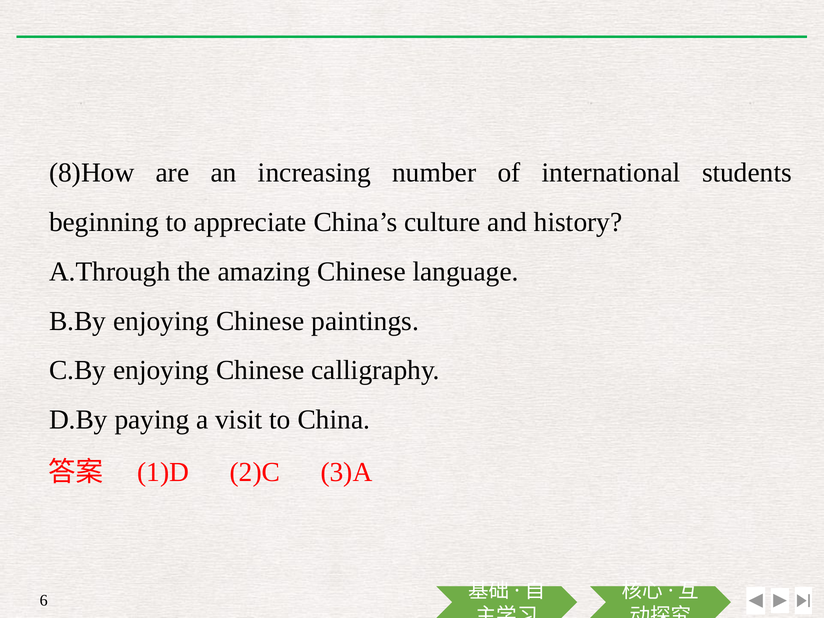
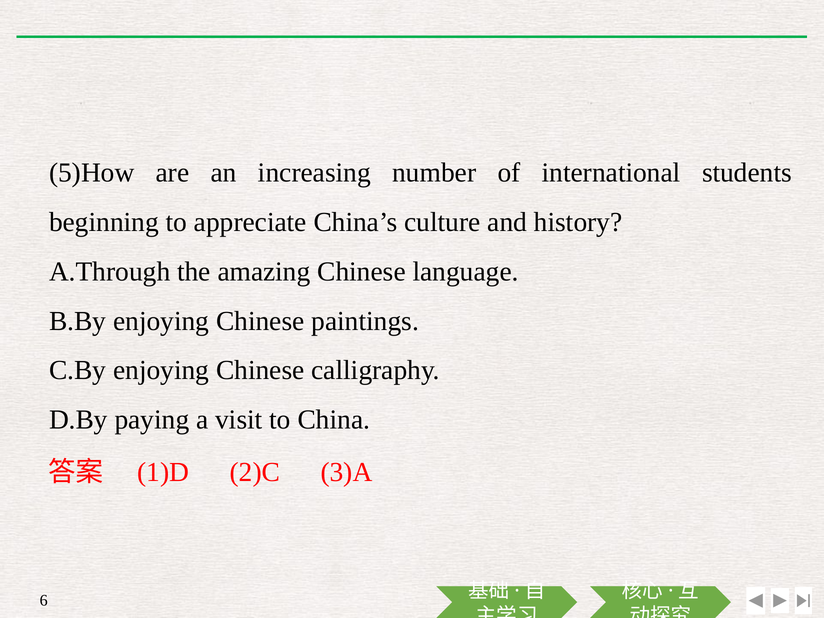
8)How: 8)How -> 5)How (92, 173)
